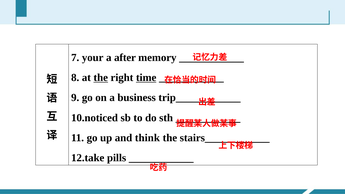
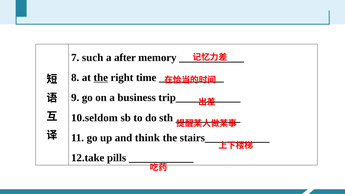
your: your -> such (93, 58)
time underline: present -> none (146, 78)
10.noticed: 10.noticed -> 10.seldom (94, 118)
